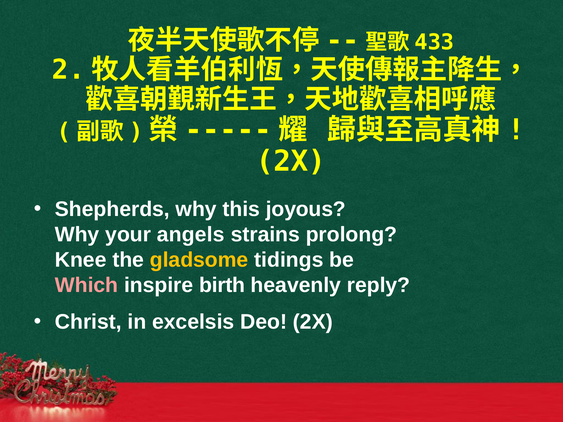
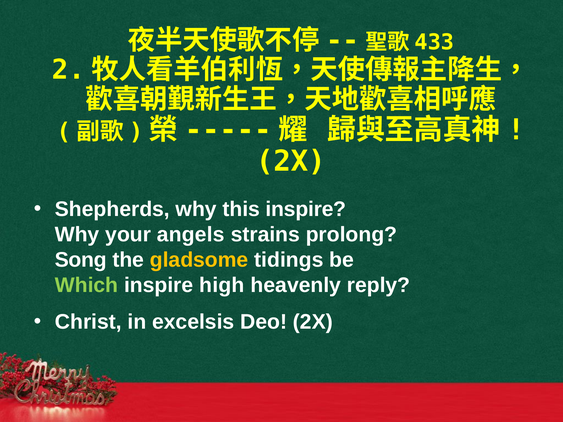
this joyous: joyous -> inspire (306, 209)
Knee: Knee -> Song (81, 260)
Which colour: pink -> light green (87, 285)
birth: birth -> high (222, 285)
